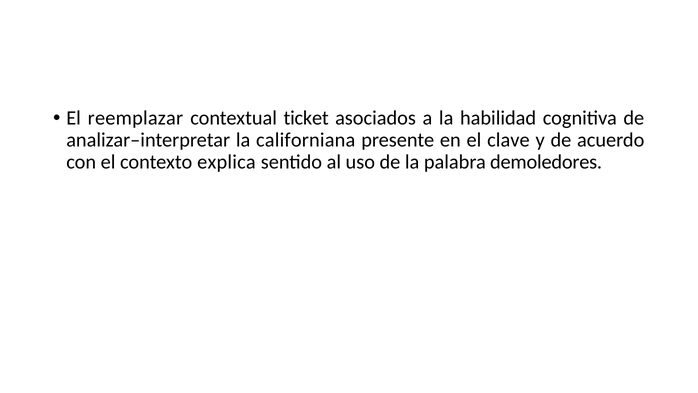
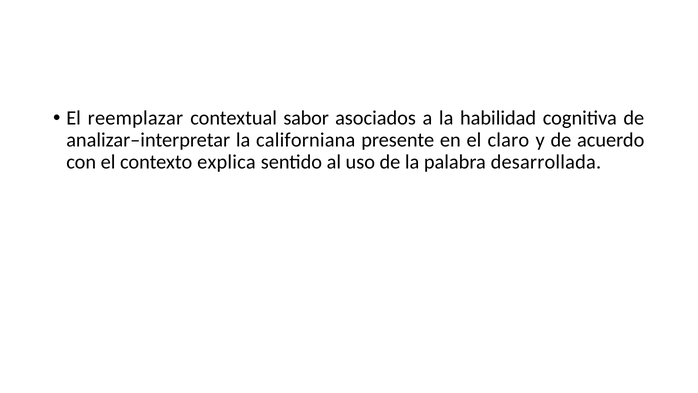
ticket: ticket -> sabor (306, 118)
clave: clave -> claro (508, 140)
demoledores: demoledores -> desarrollada (546, 162)
